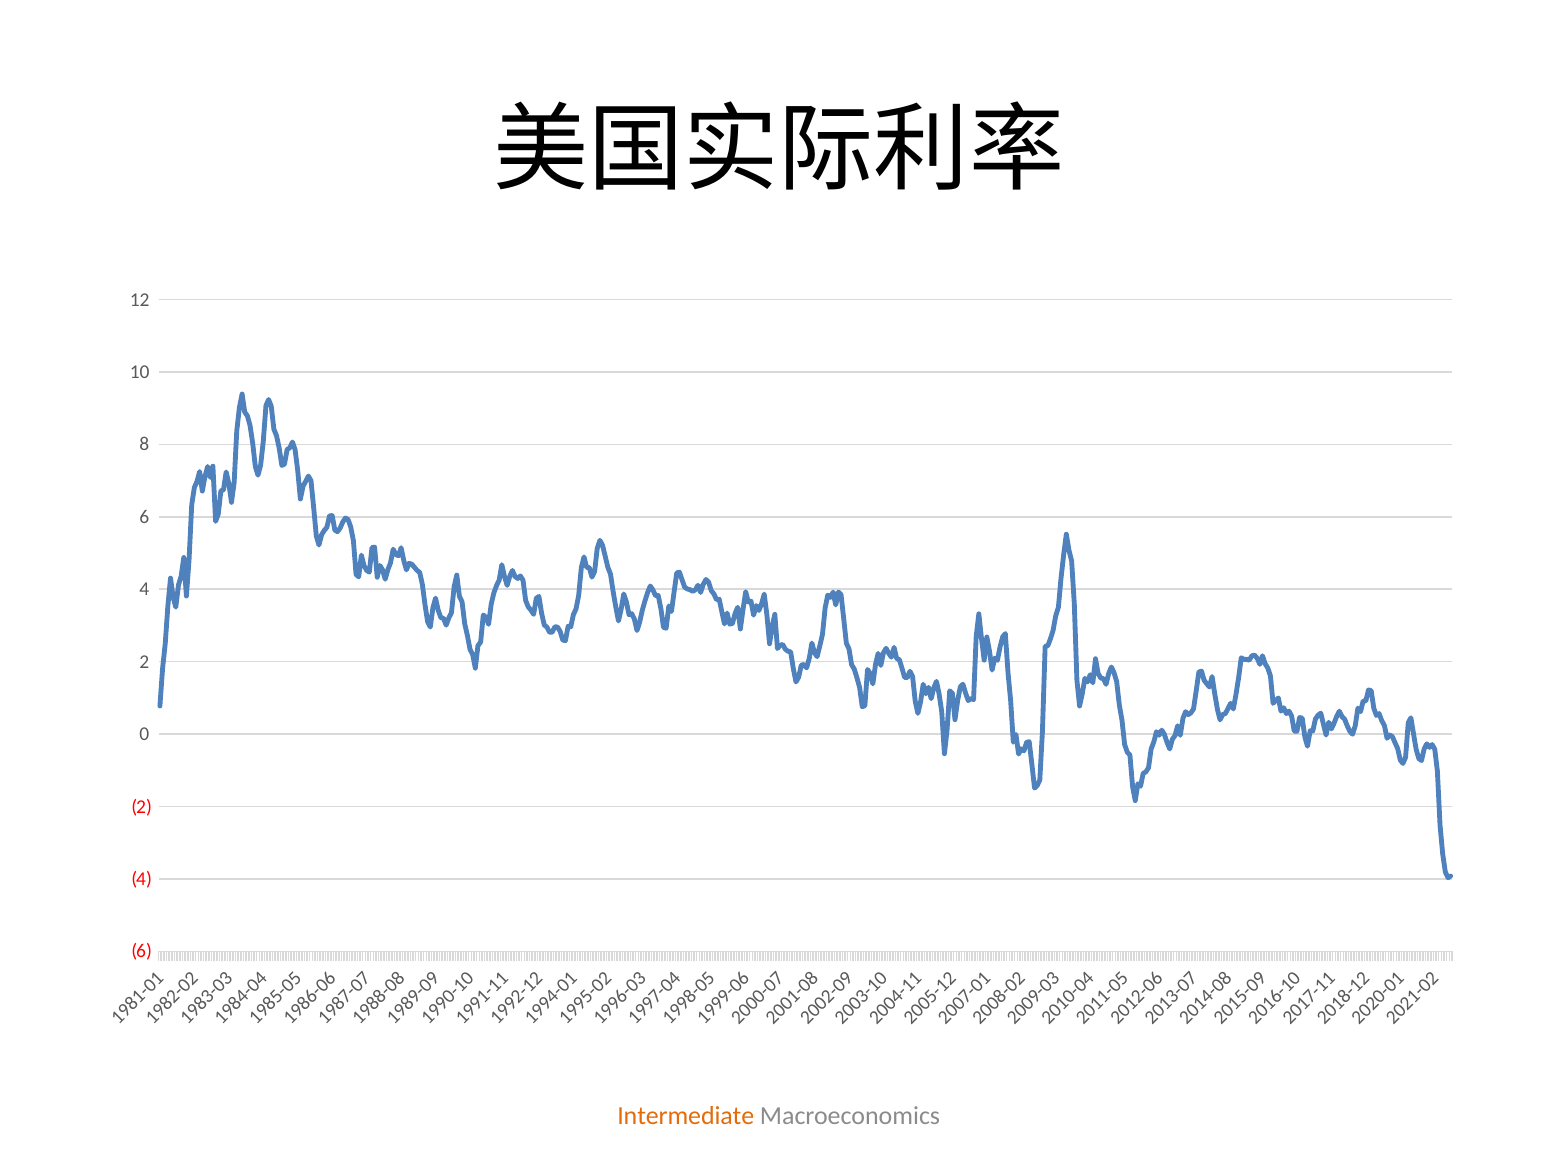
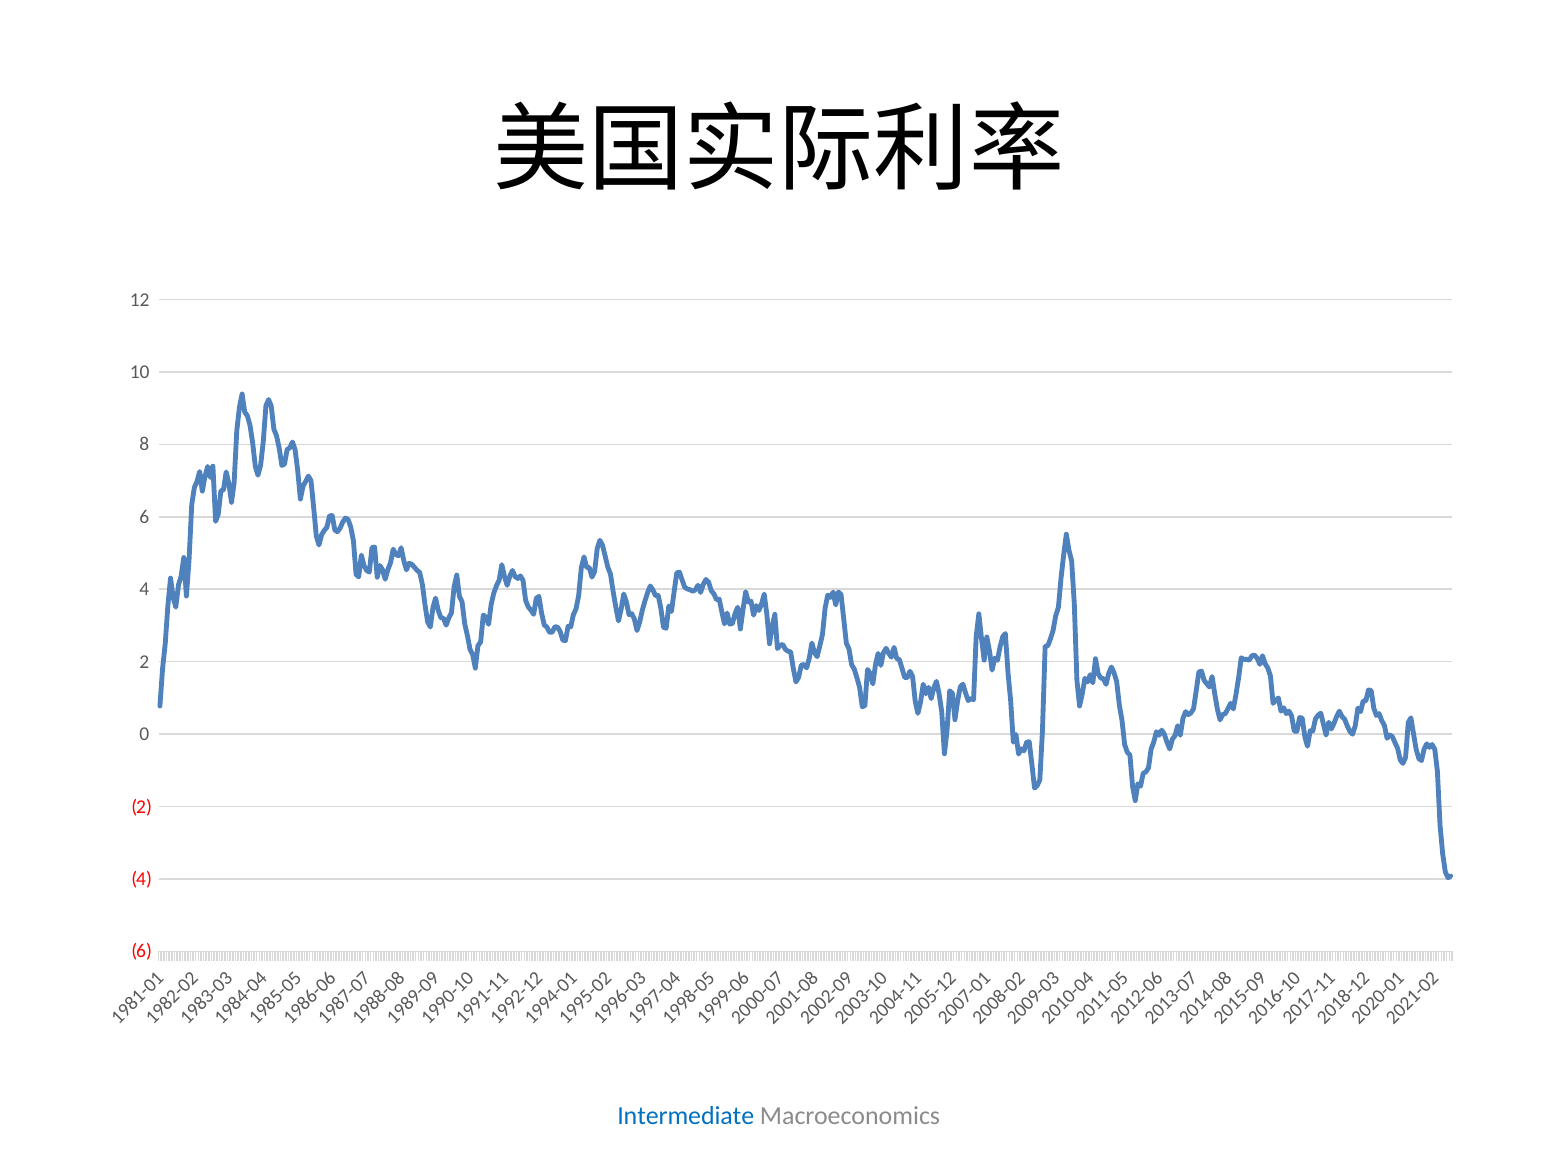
Intermediate colour: orange -> blue (686, 1116)
